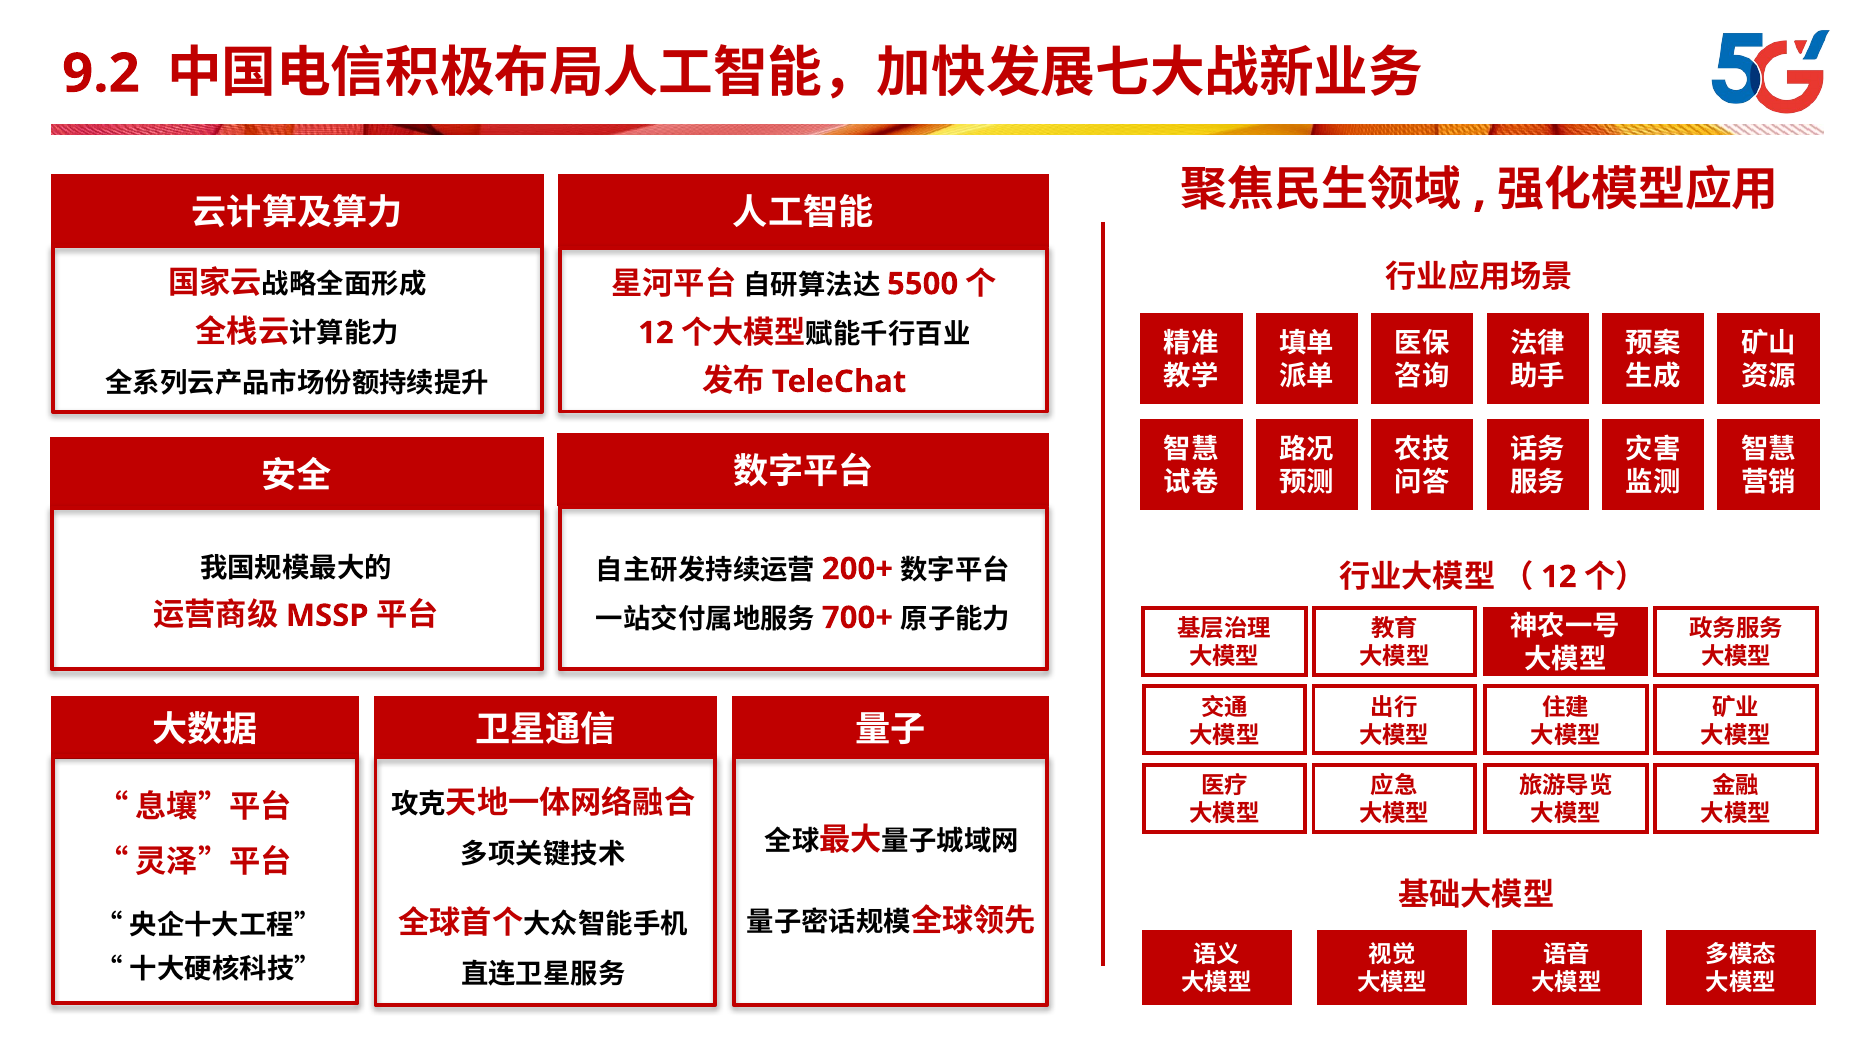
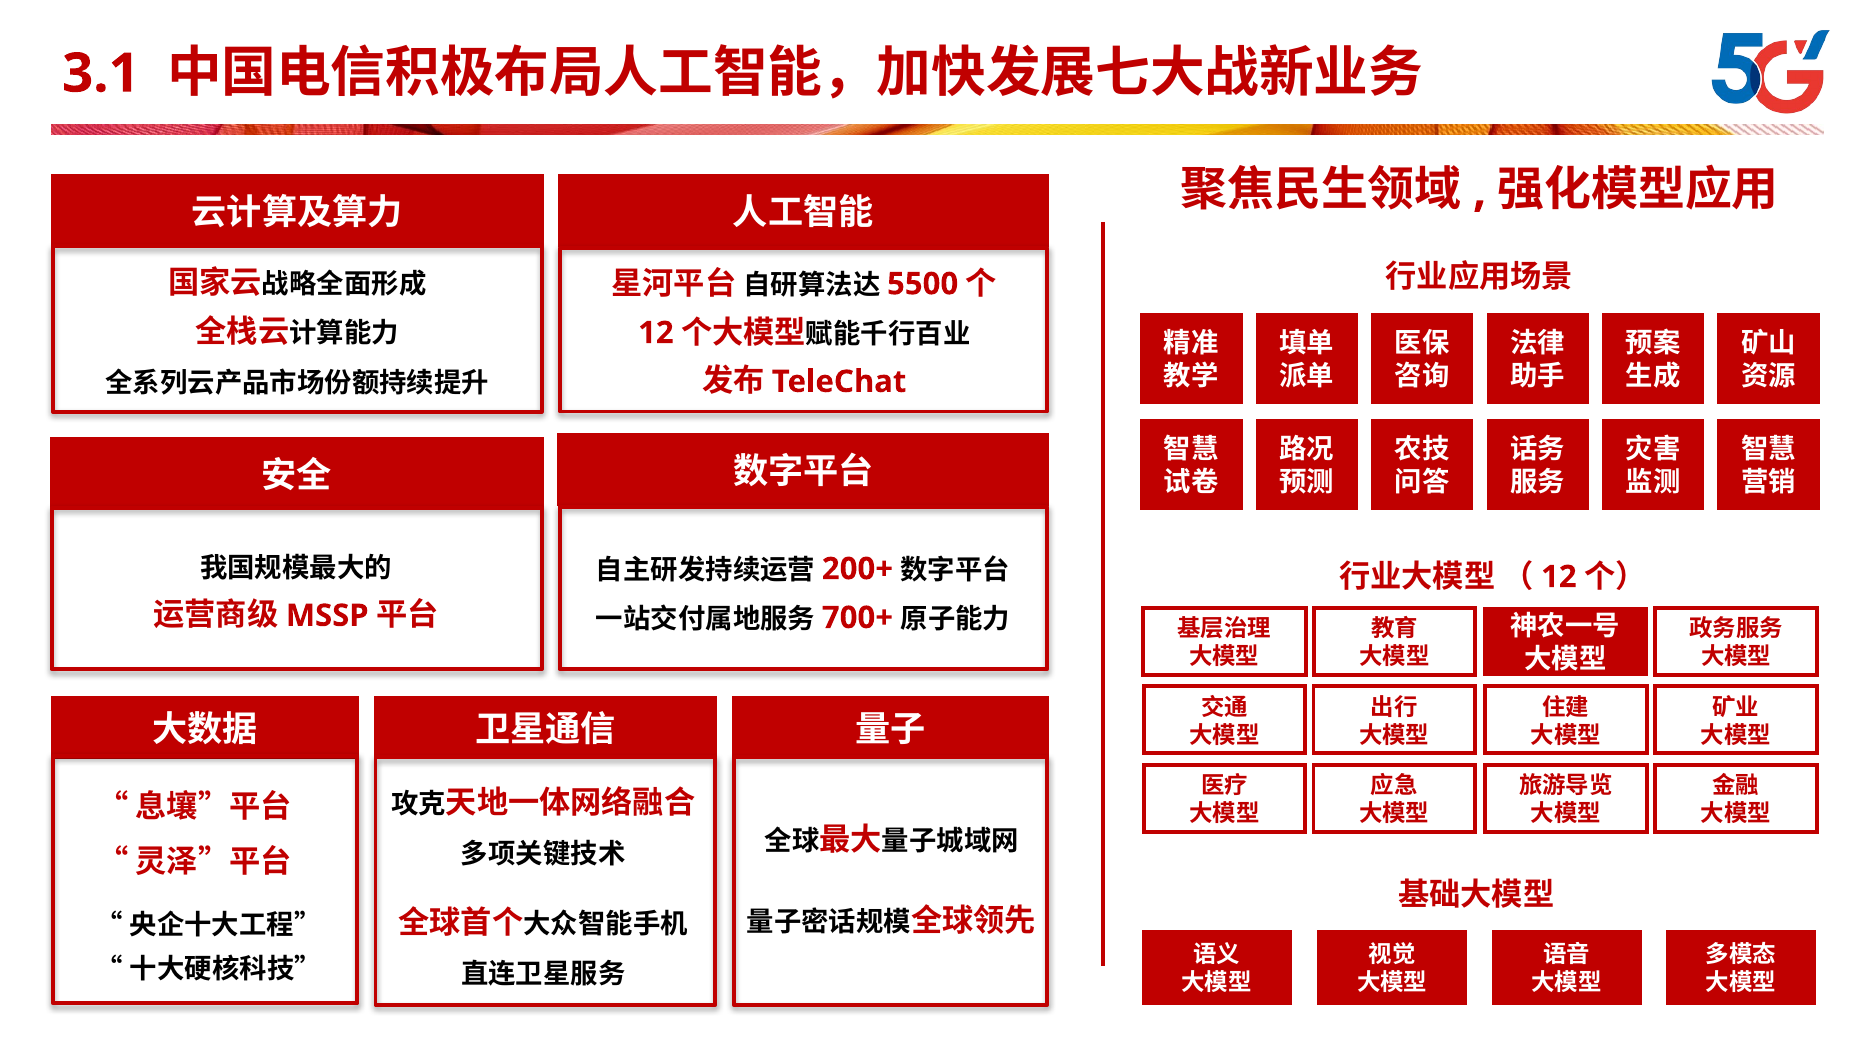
9.2: 9.2 -> 3.1 (101, 74)
